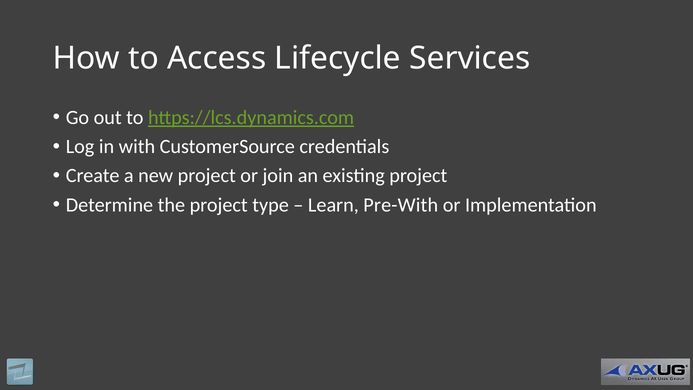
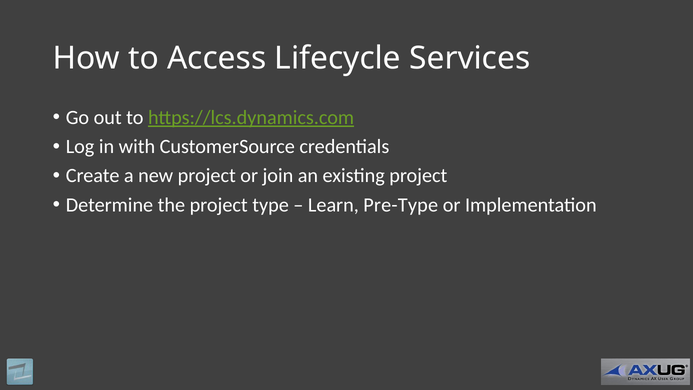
Pre-With: Pre-With -> Pre-Type (401, 205)
